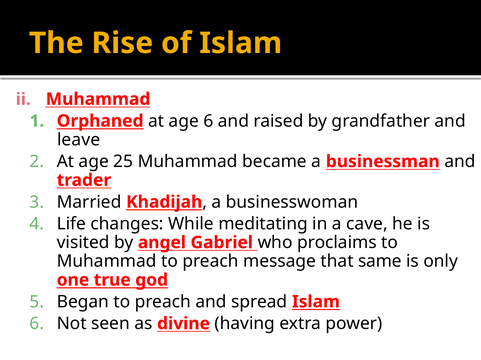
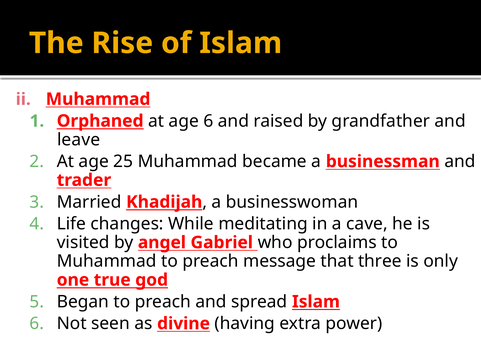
same: same -> three (380, 262)
